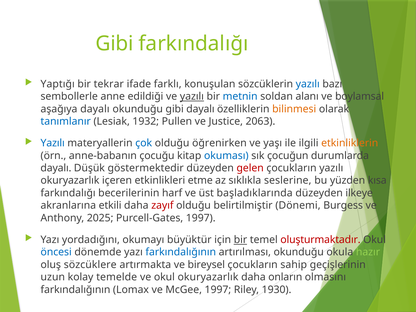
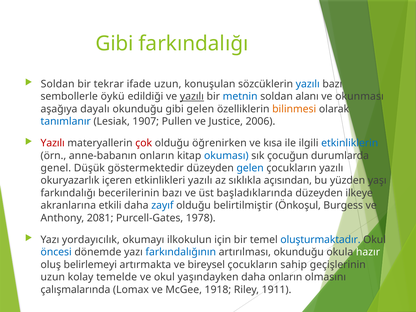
Yaptığı: Yaptığı -> Soldan (58, 84)
ifade farklı: farklı -> uzun (168, 84)
anne: anne -> öykü (113, 96)
boylamsal: boylamsal -> okunması (359, 96)
gibi dayalı: dayalı -> gelen (200, 109)
1932: 1932 -> 1907 (146, 121)
2063: 2063 -> 2006 (260, 121)
Yazılı colour: blue -> red (53, 143)
çok colour: blue -> red (144, 143)
yaşı: yaşı -> kısa (273, 143)
etkinliklerin colour: orange -> blue (350, 143)
anne-babanın çocuğu: çocuğu -> onların (157, 156)
dayalı: dayalı -> genel (56, 168)
gelen colour: red -> blue (250, 168)
etkinlikleri etme: etme -> yazılı (200, 181)
seslerine: seslerine -> açısından (288, 181)
kısa: kısa -> yaşı (377, 181)
becerilerinin harf: harf -> bazı (172, 193)
zayıf colour: red -> blue (162, 206)
Dönemi: Dönemi -> Önkoşul (298, 206)
2025: 2025 -> 2081 (100, 218)
Purcell-Gates 1997: 1997 -> 1978 (201, 218)
yordadığını: yordadığını -> yordayıcılık (91, 240)
büyüktür: büyüktür -> ilkokulun (189, 240)
bir underline: present -> none (240, 240)
oluşturmaktadır colour: red -> blue (320, 240)
hazır colour: light green -> white (368, 252)
sözcüklere: sözcüklere -> belirlemeyi (90, 265)
okul okuryazarlık: okuryazarlık -> yaşındayken (208, 277)
farkındalığının: farkındalığının -> çalışmalarında (75, 290)
McGee 1997: 1997 -> 1918 (218, 290)
1930: 1930 -> 1911 (277, 290)
